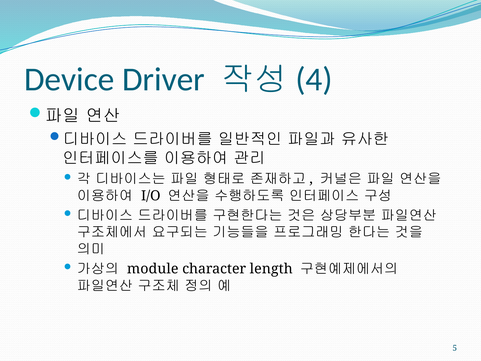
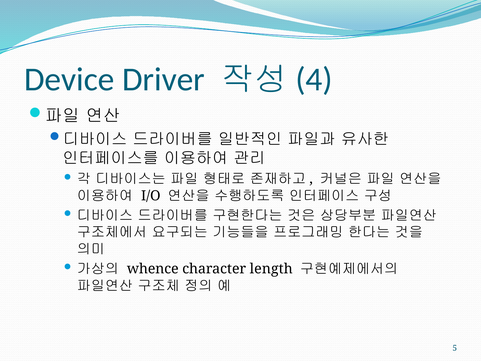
module: module -> whence (153, 269)
